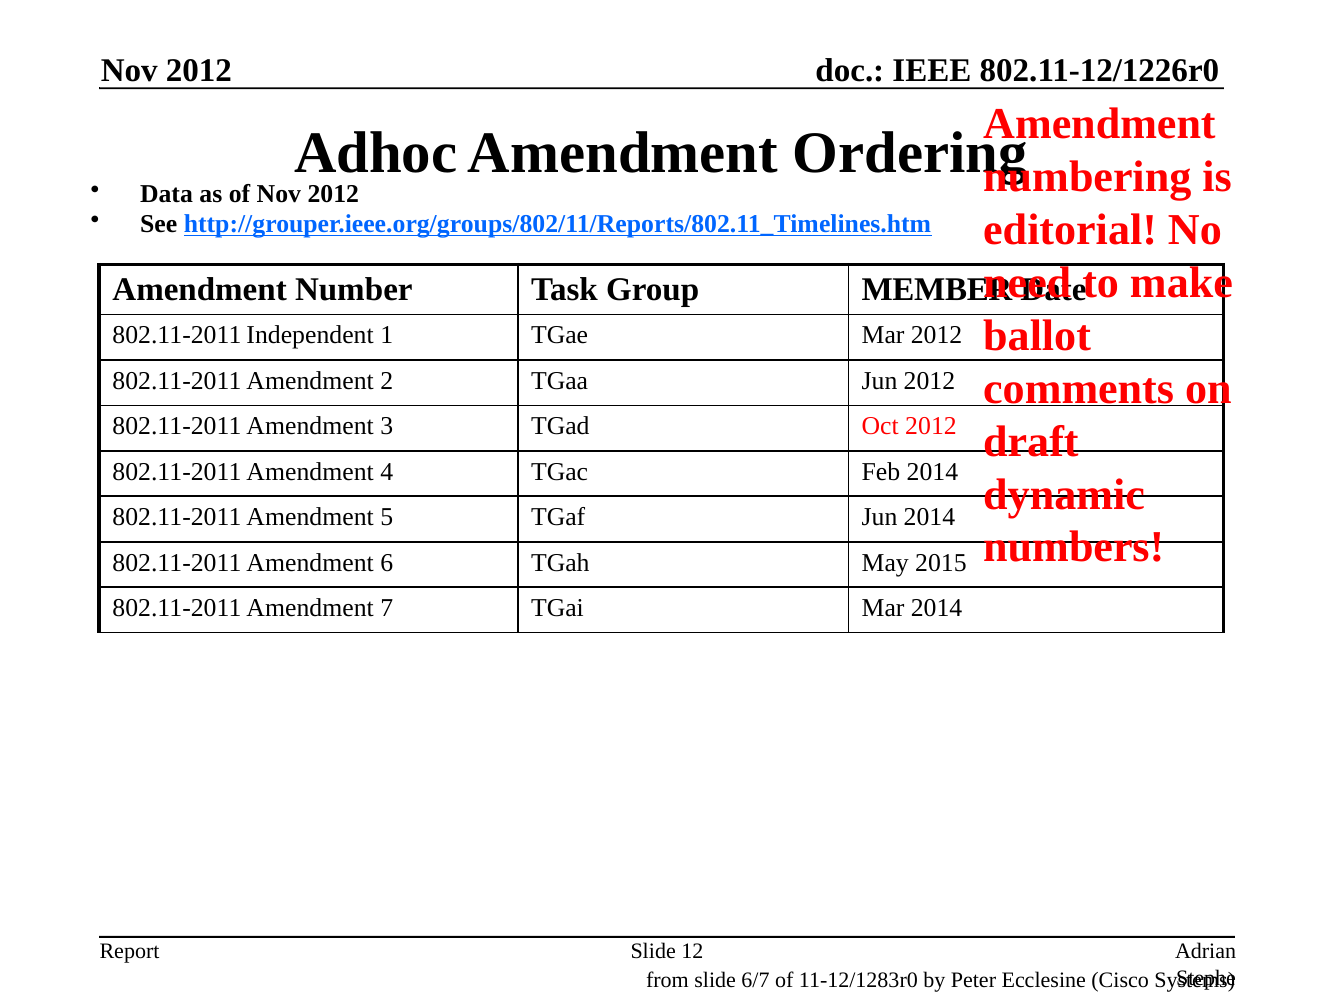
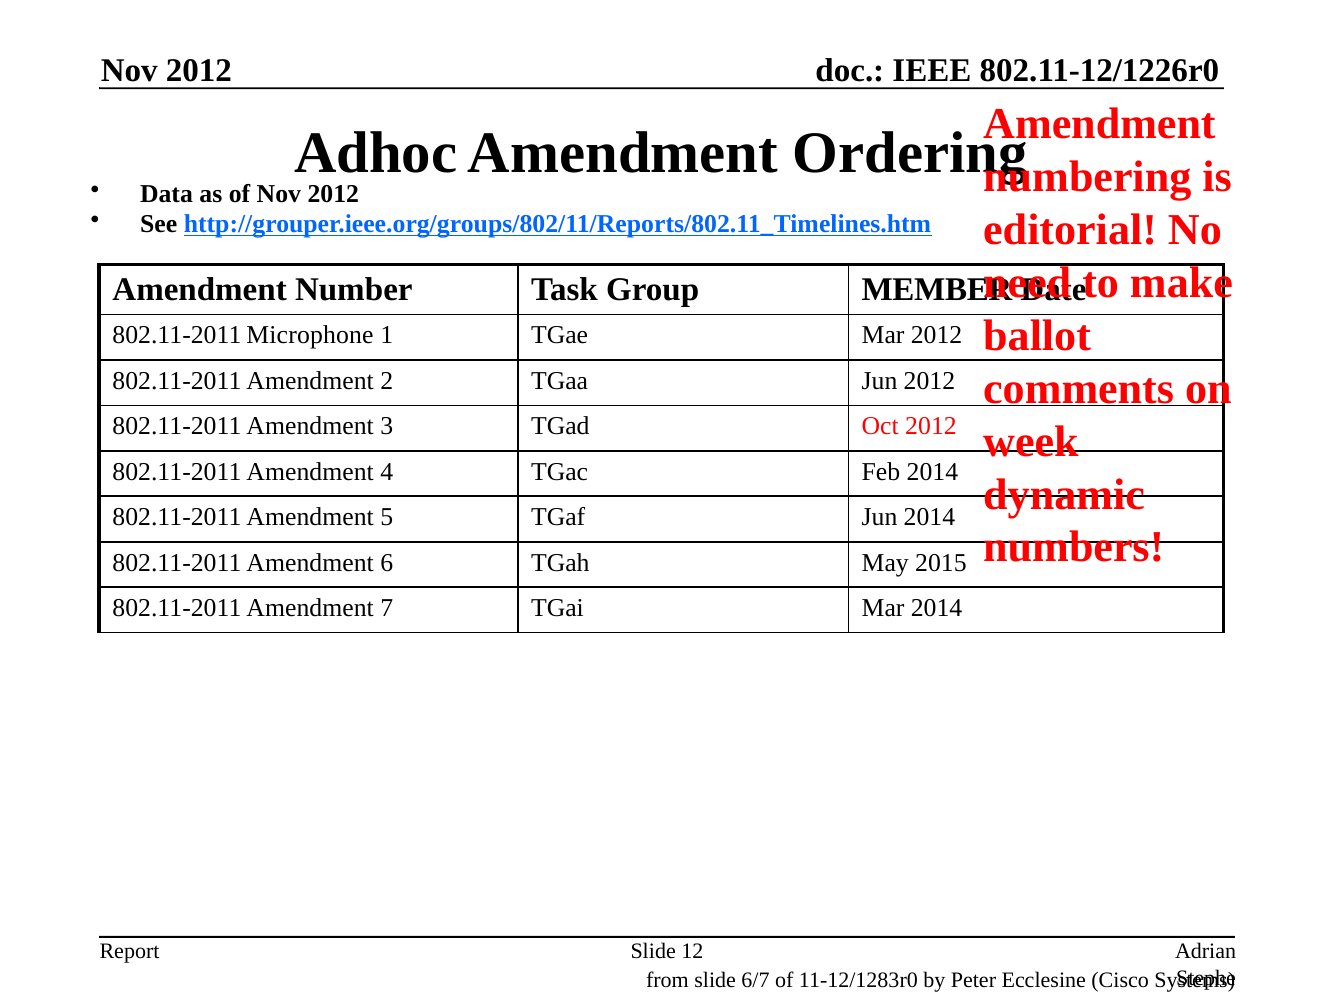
Independent: Independent -> Microphone (310, 336)
draft: draft -> week (1031, 442)
